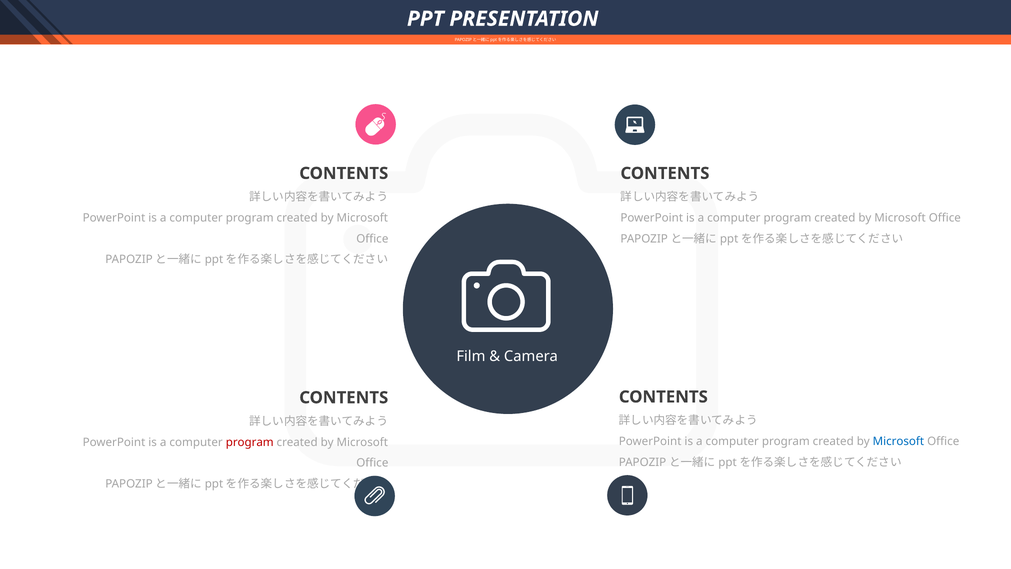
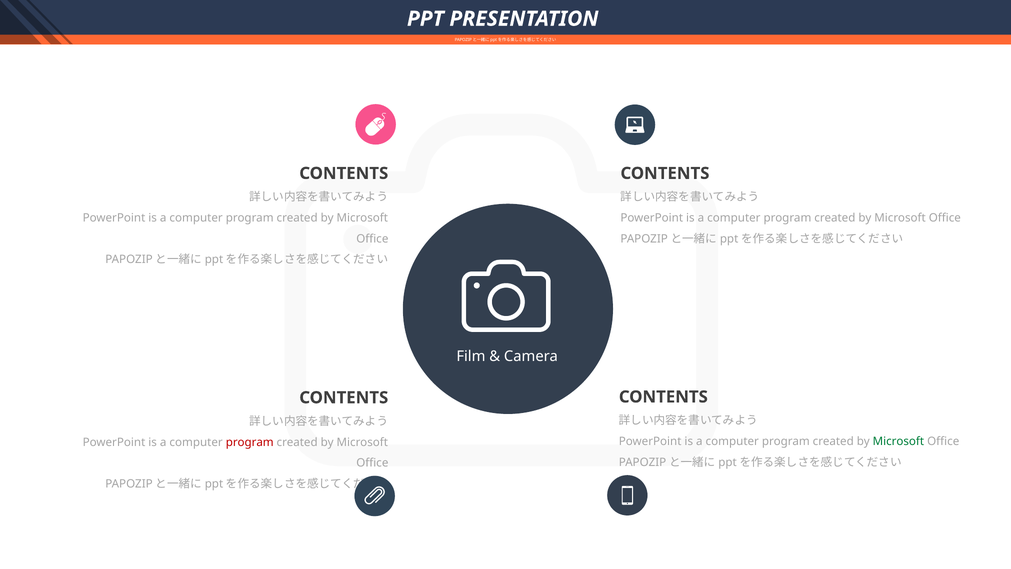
Microsoft colour: blue -> green (898, 441)
